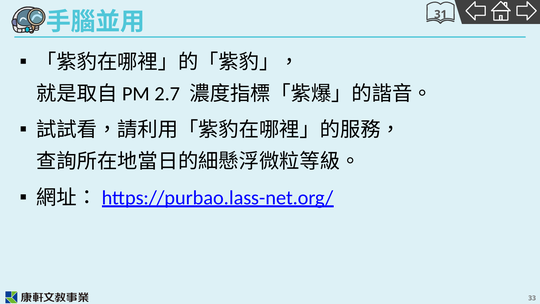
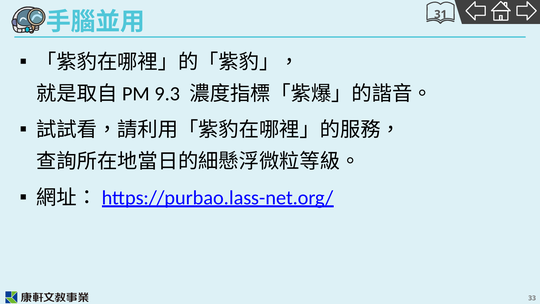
2.7: 2.7 -> 9.3 (167, 94)
